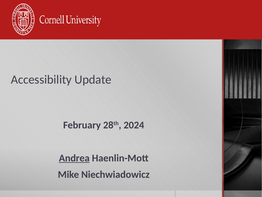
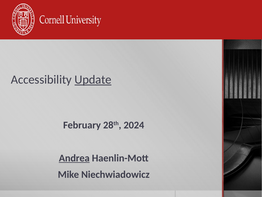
Update underline: none -> present (93, 79)
